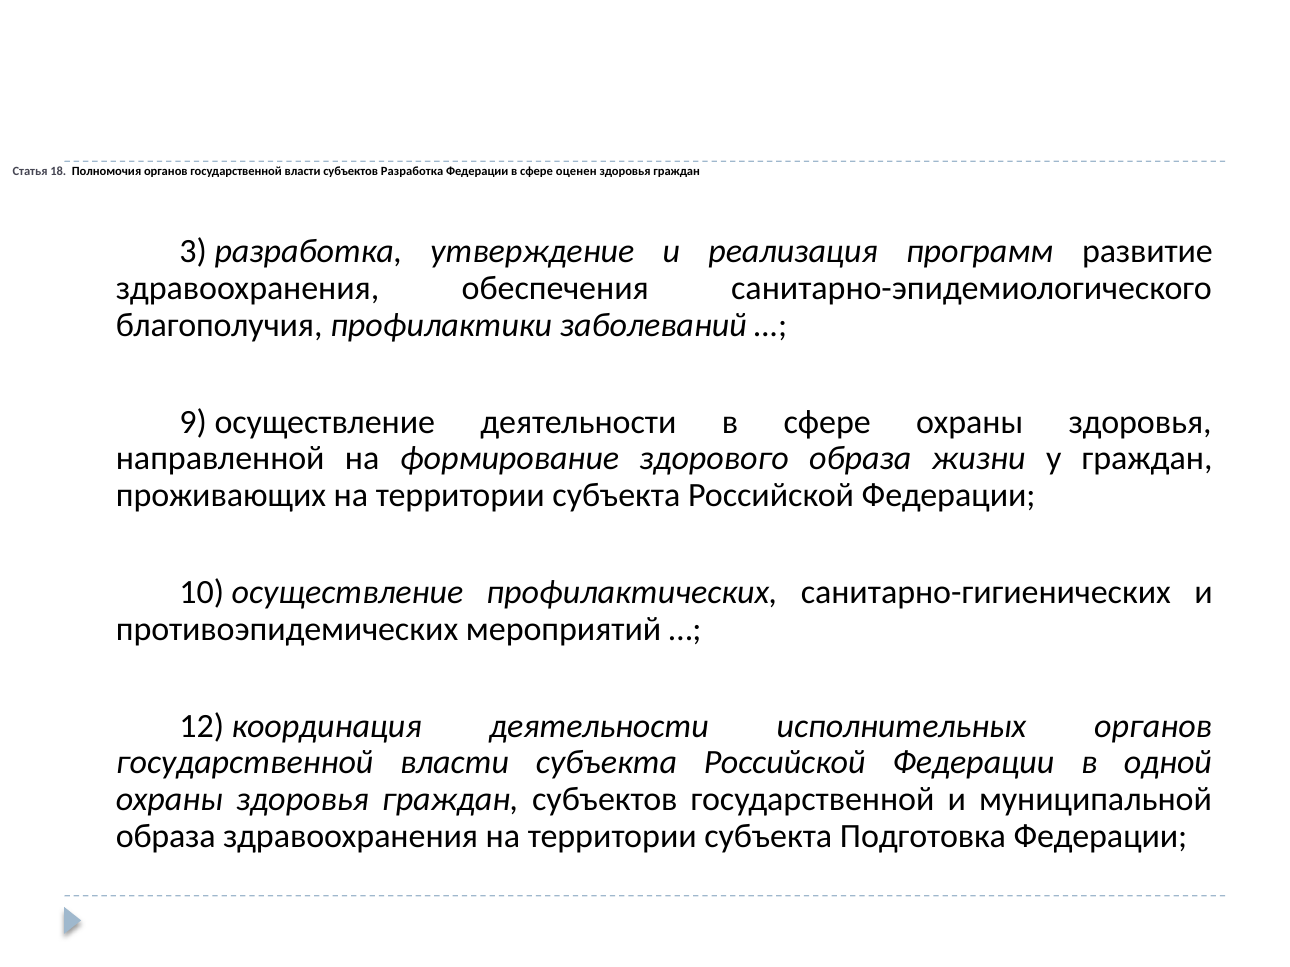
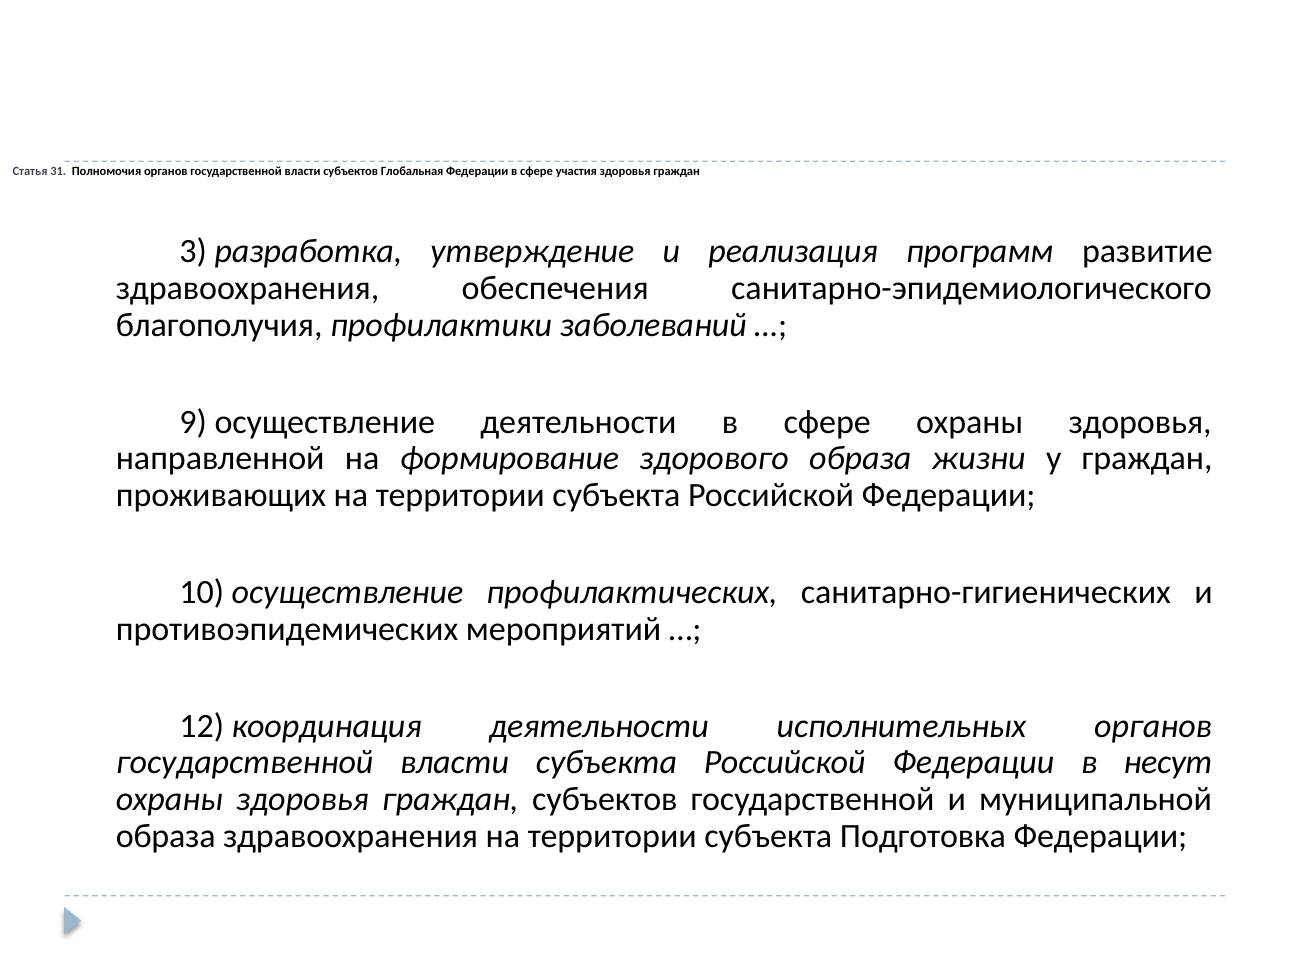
18: 18 -> 31 (58, 171)
субъектов Разработка: Разработка -> Глобальная (412, 171)
оценен: оценен -> участия (576, 171)
одной: одной -> несут (1168, 763)
